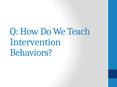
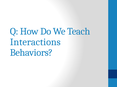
Intervention: Intervention -> Interactions (35, 42)
